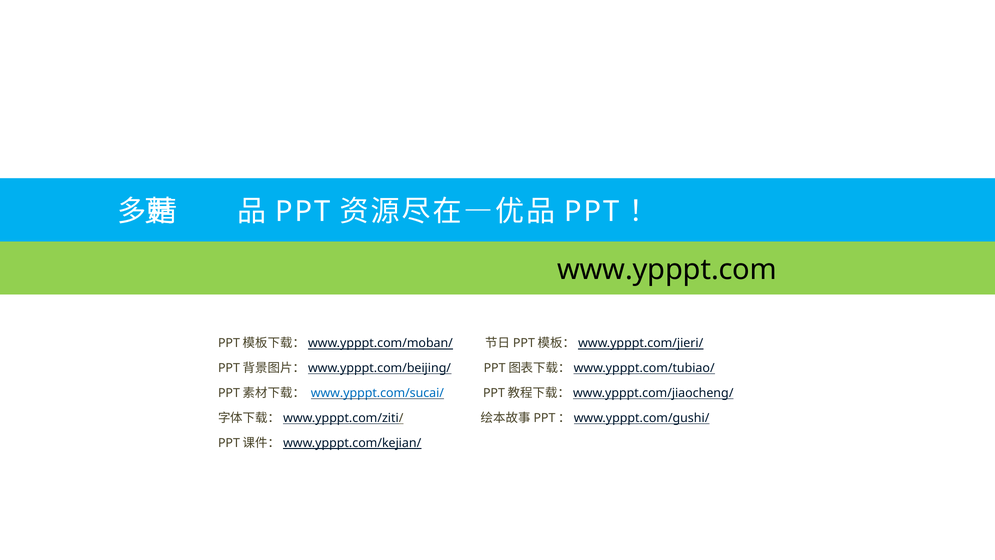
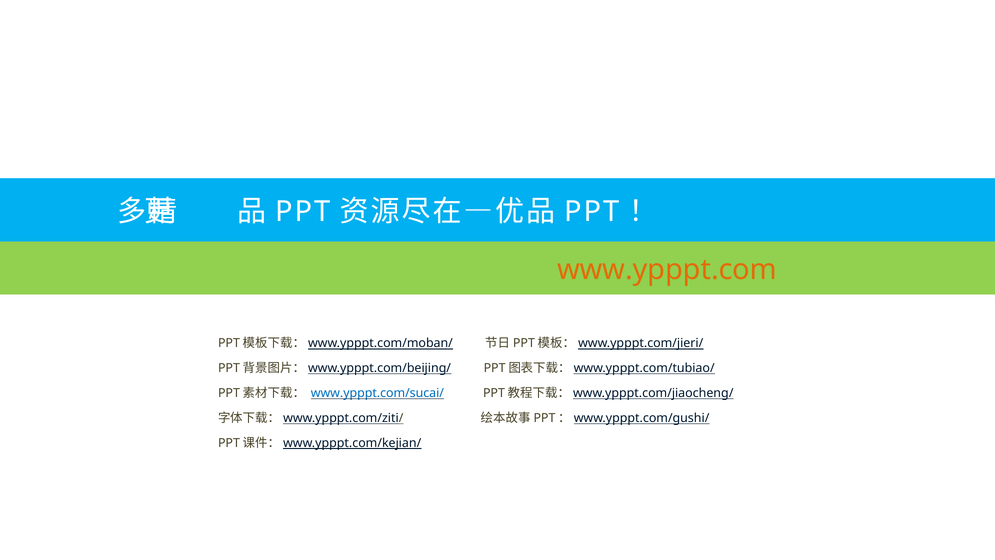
www.ypppt.com colour: black -> orange (667, 270)
